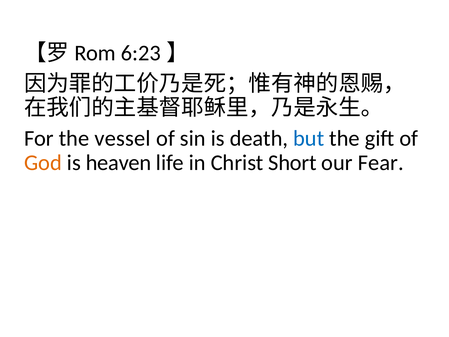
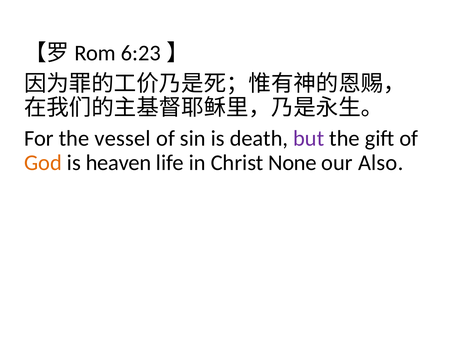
but colour: blue -> purple (309, 138)
Short: Short -> None (292, 163)
Fear: Fear -> Also (381, 163)
